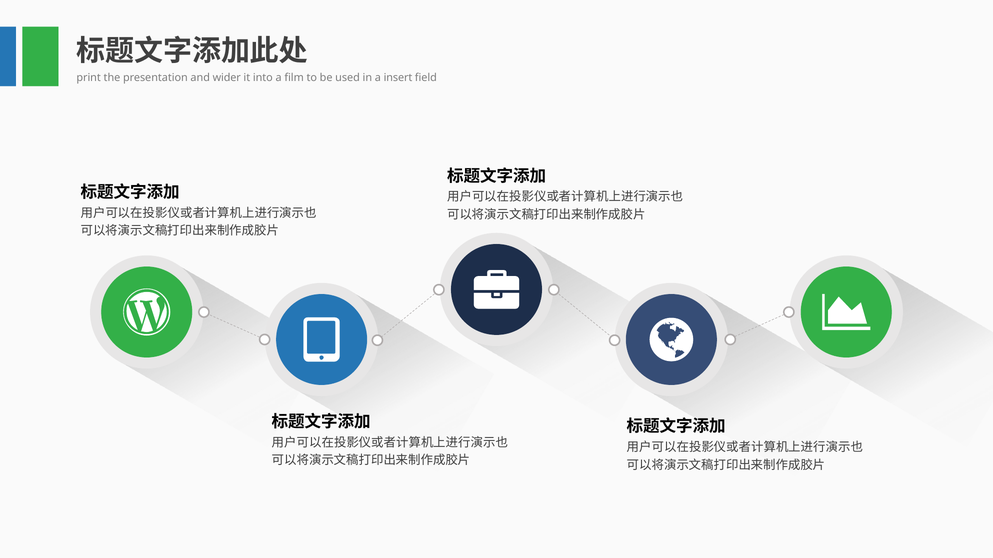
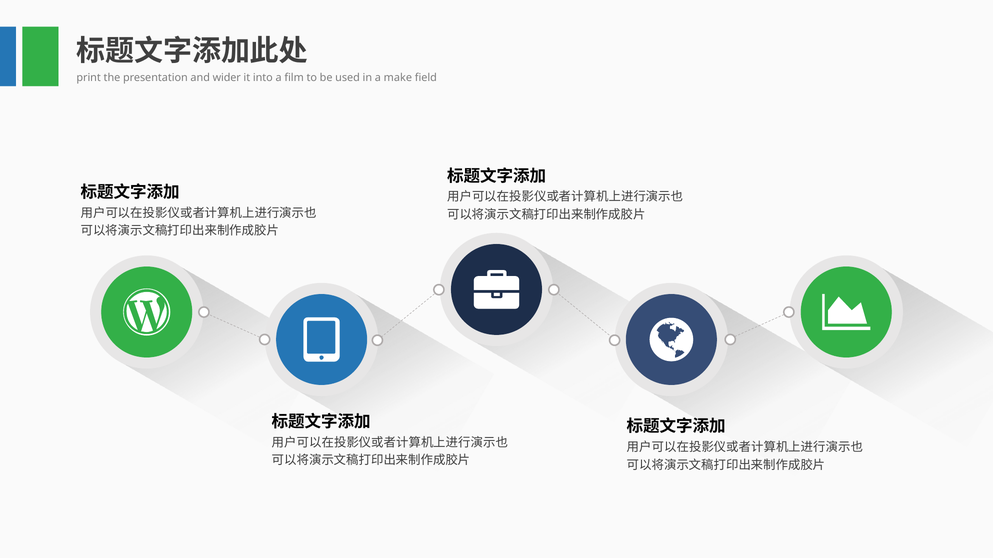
insert: insert -> make (398, 78)
